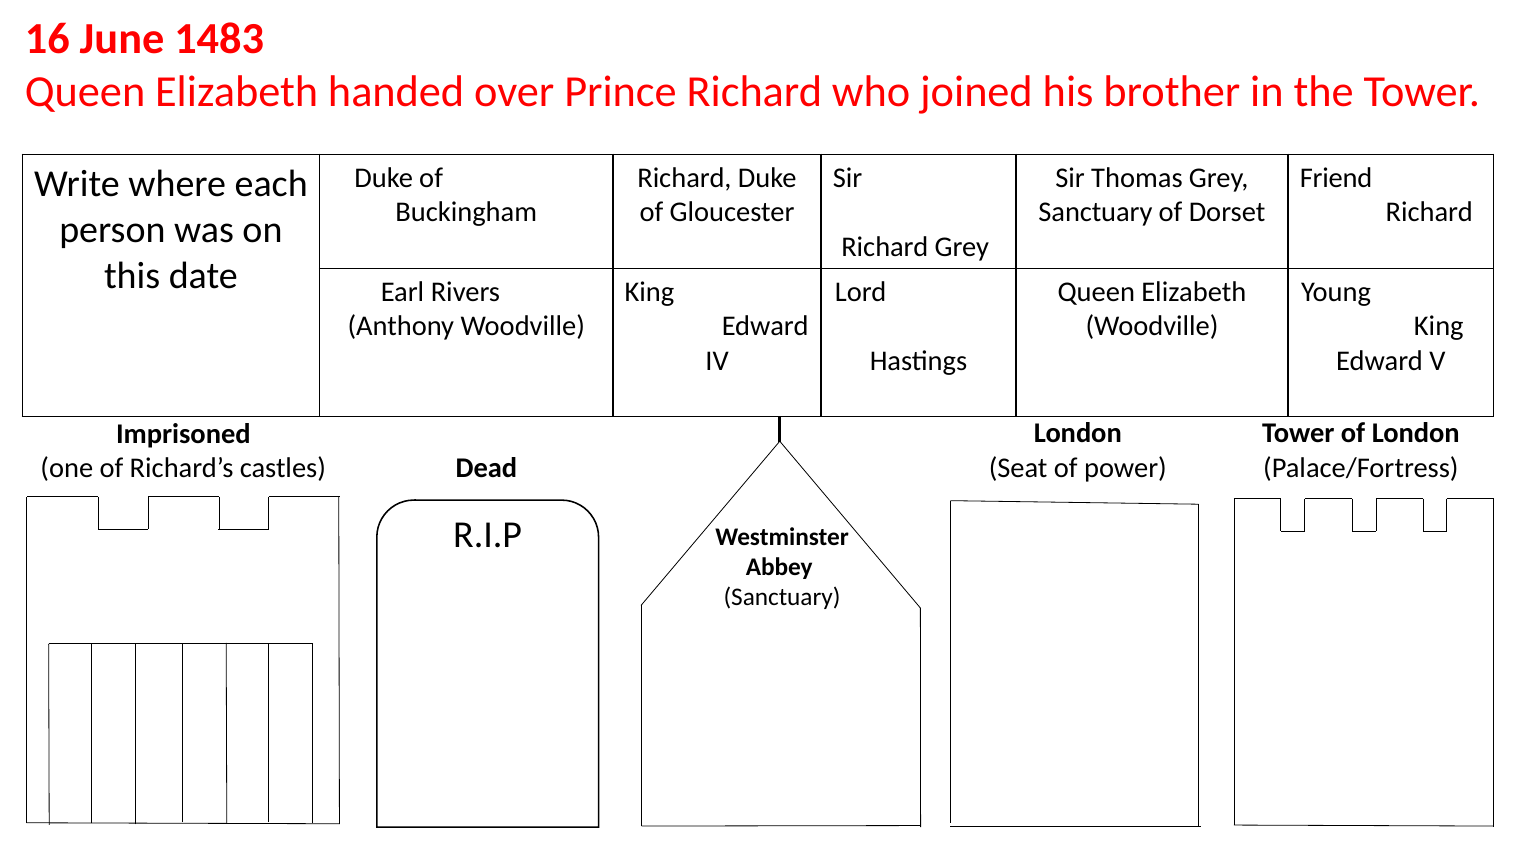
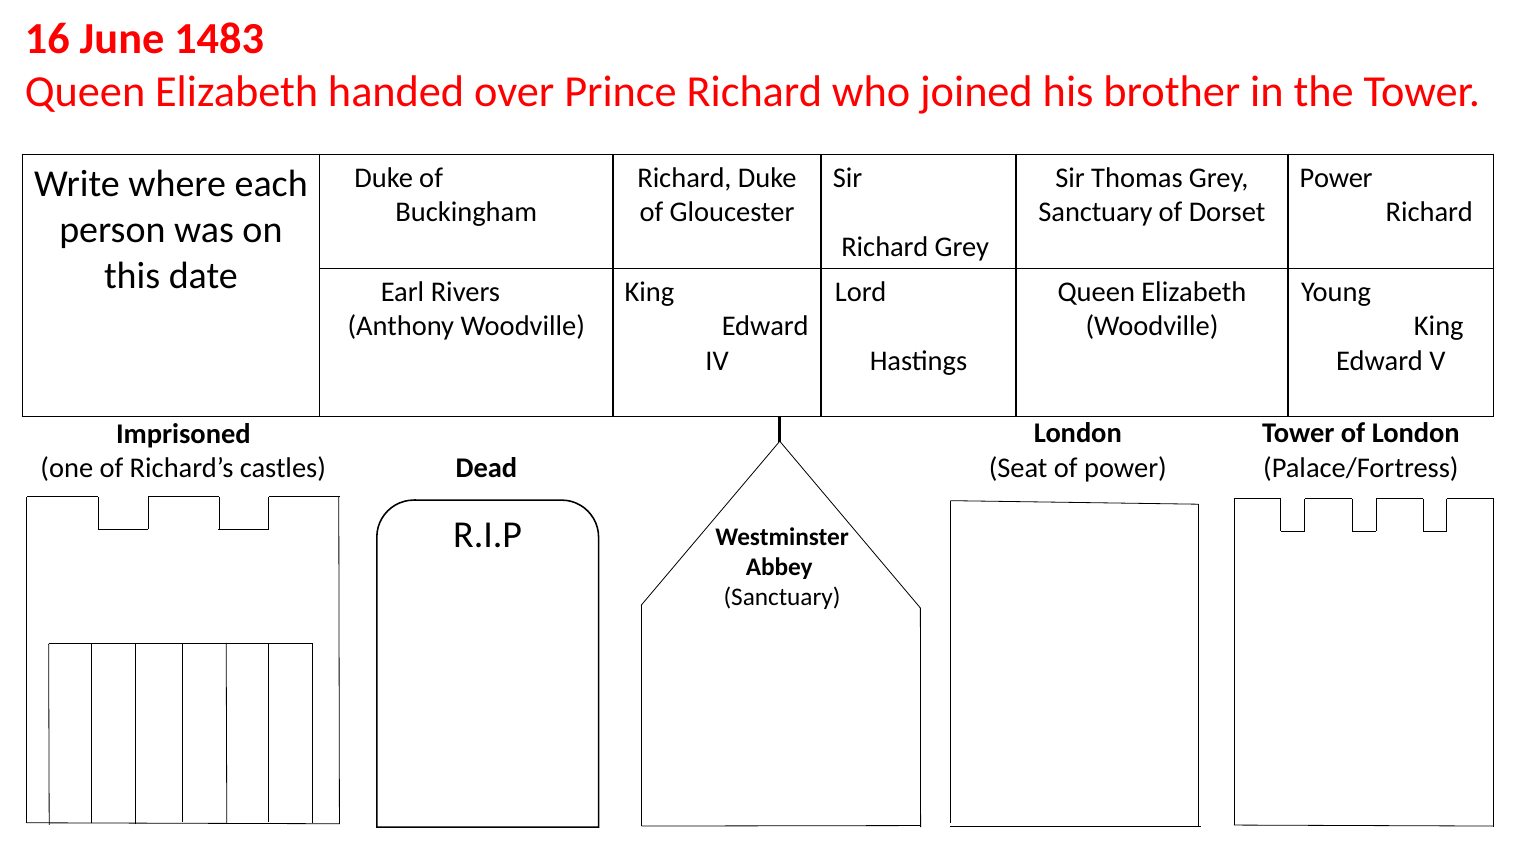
Friend: Friend -> Power (1336, 178)
